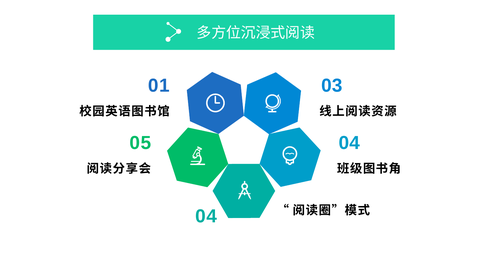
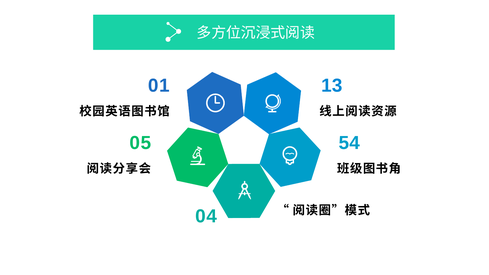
03: 03 -> 13 (332, 86)
05 04: 04 -> 54 (349, 143)
